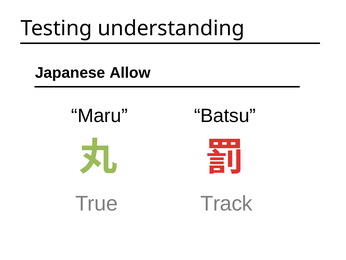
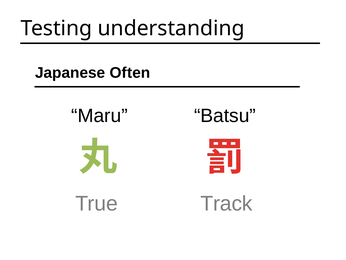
Allow: Allow -> Often (130, 73)
